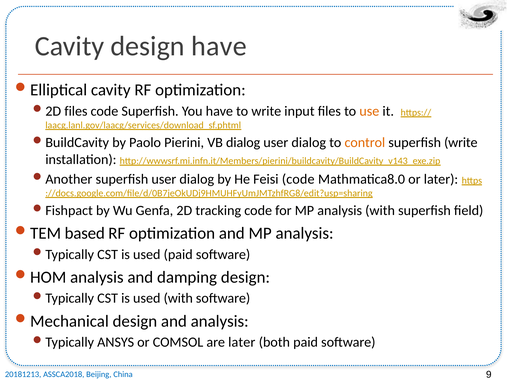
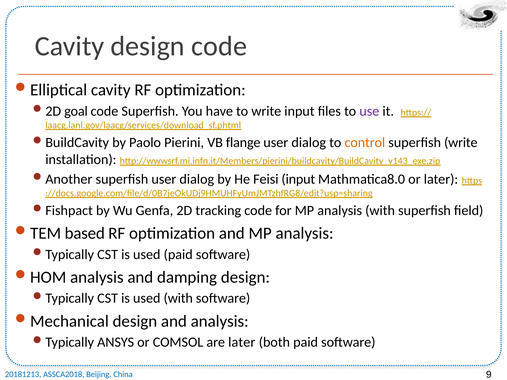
design have: have -> code (219, 46)
files: files -> goal (76, 111)
use colour: orange -> purple (369, 111)
VB dialog: dialog -> flange (243, 143)
Feisi code: code -> input (298, 179)
